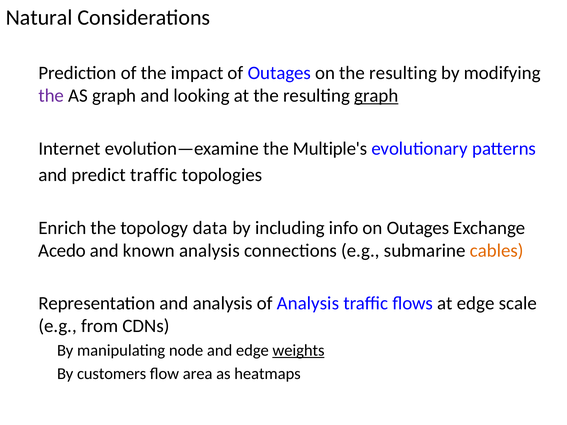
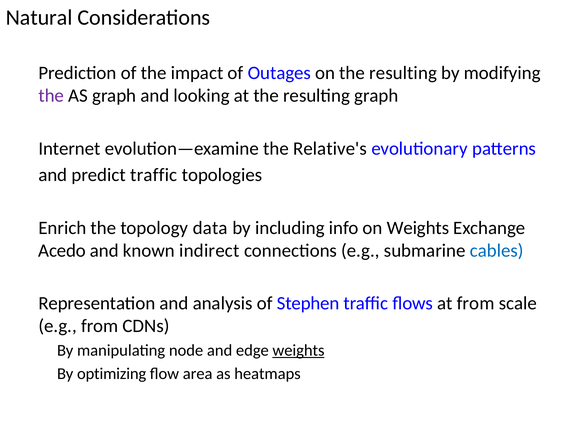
graph underline: present -> none (376, 96)
Multiple's: Multiple's -> Relative's (330, 149)
on Outages: Outages -> Weights (418, 228)
known analysis: analysis -> indirect (209, 251)
cables colour: orange -> blue (497, 251)
of Analysis: Analysis -> Stephen (308, 304)
at edge: edge -> from (476, 304)
customers: customers -> optimizing (112, 374)
